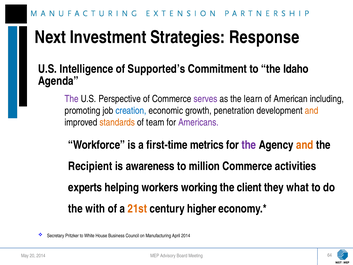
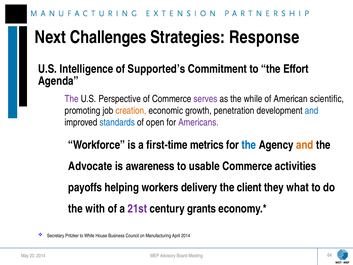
Investment: Investment -> Challenges (108, 37)
Idaho: Idaho -> Effort (296, 69)
learn: learn -> while (253, 99)
including: including -> scientific (327, 99)
creation colour: blue -> orange (131, 111)
and colour: orange -> blue (311, 111)
standards colour: orange -> blue (117, 122)
team: team -> open (155, 122)
the colour: purple -> blue (249, 145)
Recipient: Recipient -> Advocate (90, 166)
million: million -> usable (204, 166)
experts: experts -> payoffs (85, 187)
working: working -> delivery (199, 187)
21st colour: orange -> purple (137, 208)
higher: higher -> grants (202, 208)
